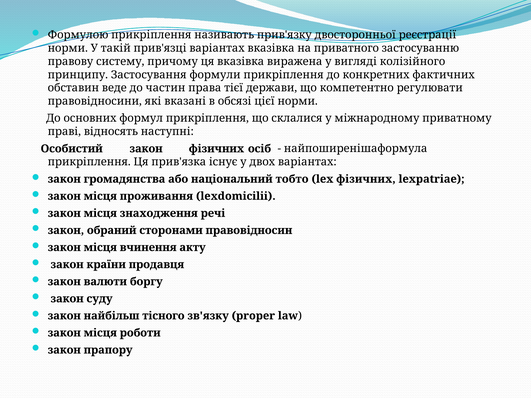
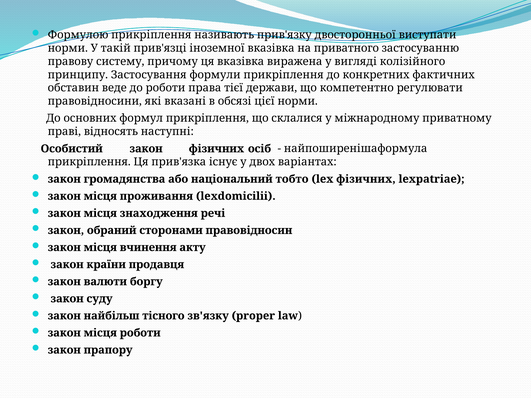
реєстрації: реєстрації -> виступати (428, 35)
прив'язці варіантах: варіантах -> іноземної (217, 48)
до частин: частин -> роботи (166, 88)
